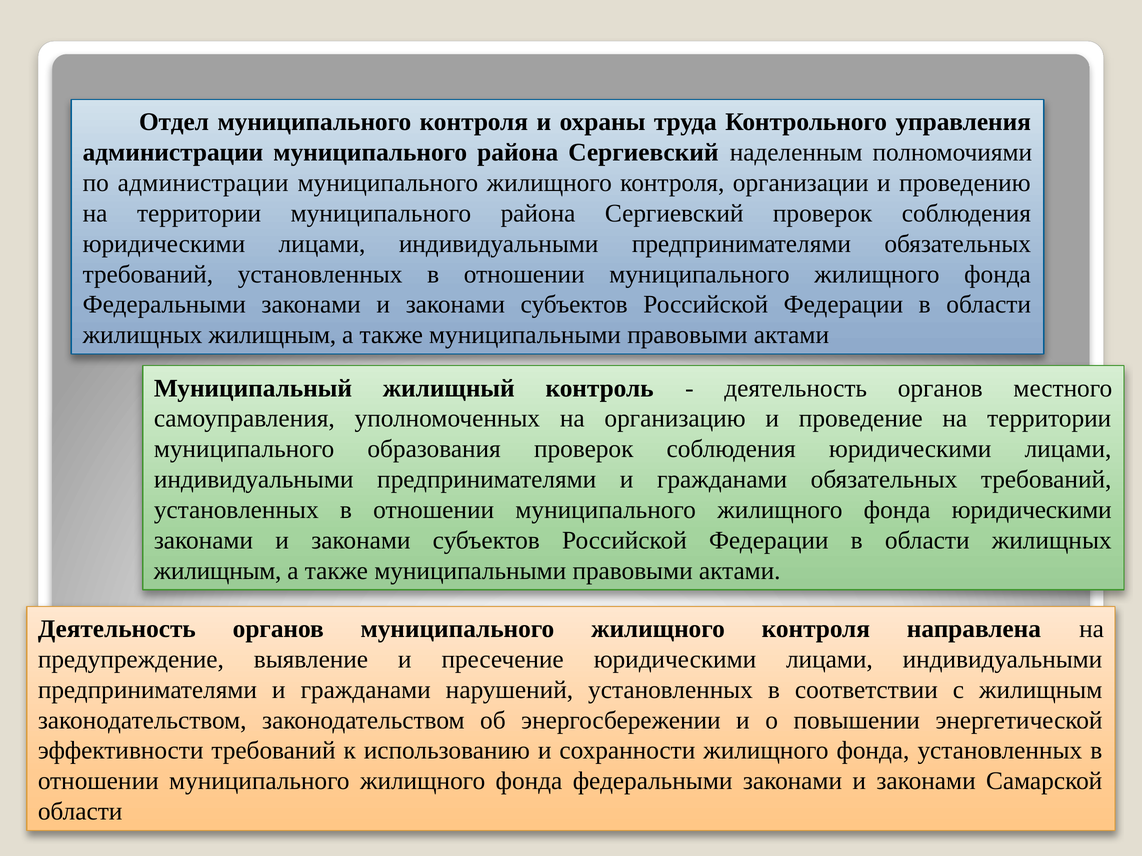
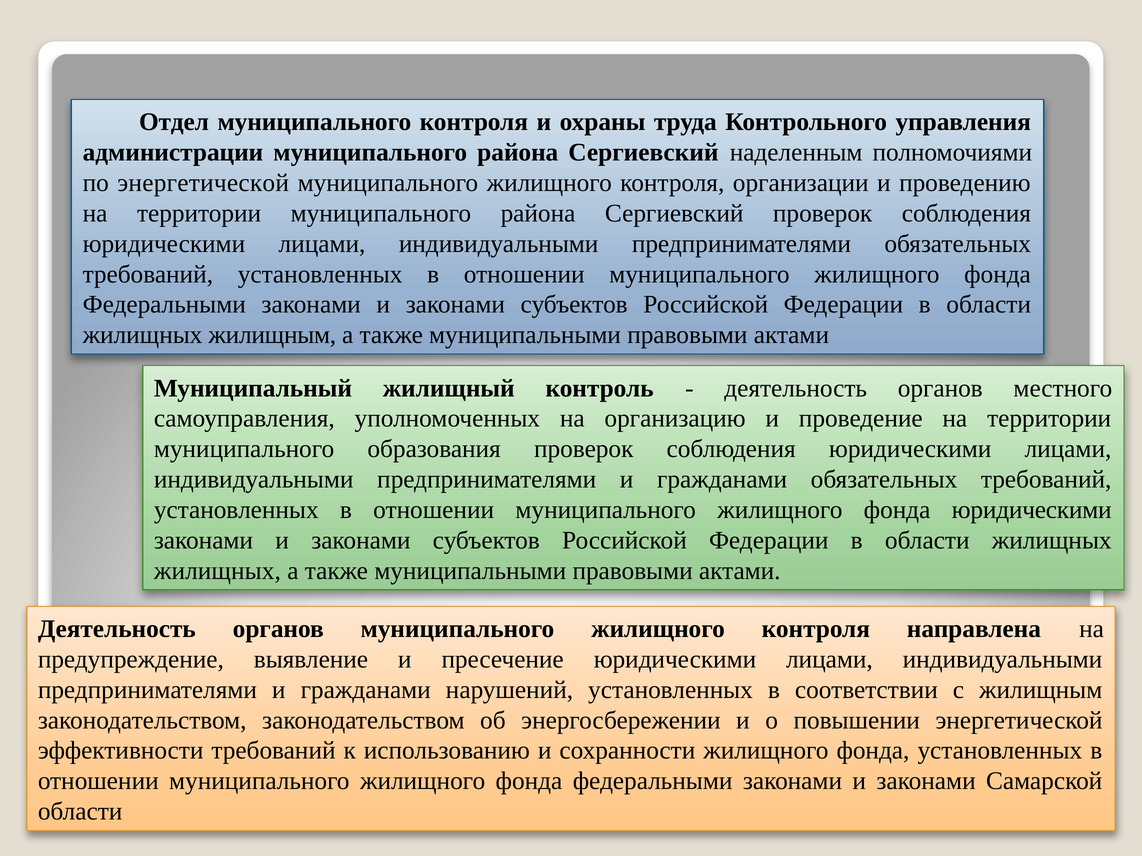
по администрации: администрации -> энергетической (203, 183)
жилищным: жилищным -> жилищных (217, 571)
